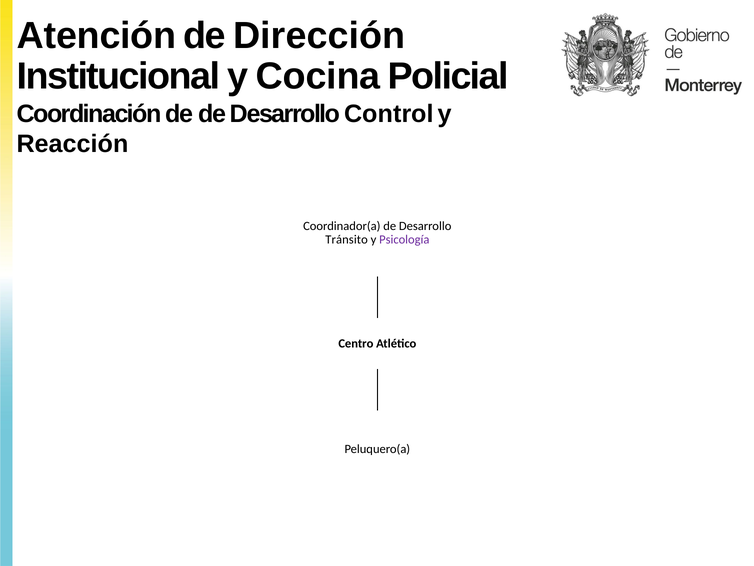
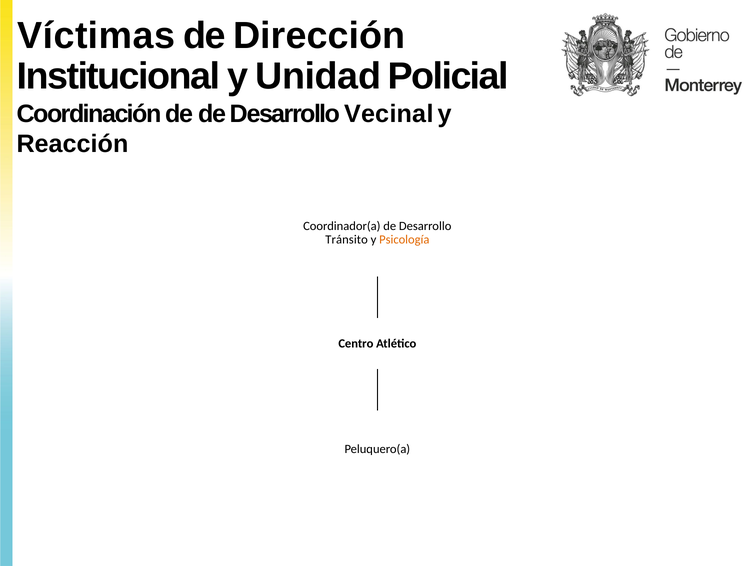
Atención: Atención -> Víctimas (96, 36)
Cocina: Cocina -> Unidad (318, 76)
Control: Control -> Vecinal (389, 114)
Psicología colour: purple -> orange (404, 240)
